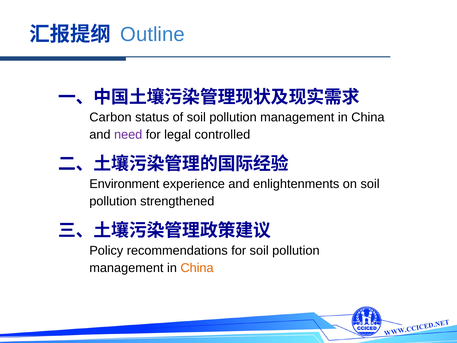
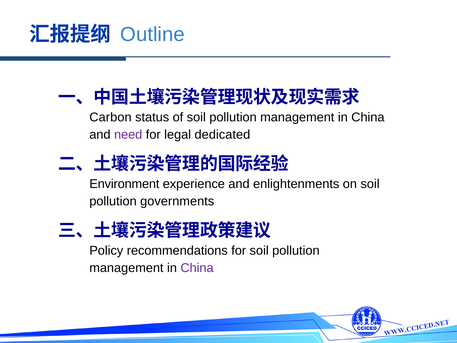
controlled: controlled -> dedicated (222, 135)
strengthened: strengthened -> governments (177, 201)
China colour: orange -> purple (197, 268)
